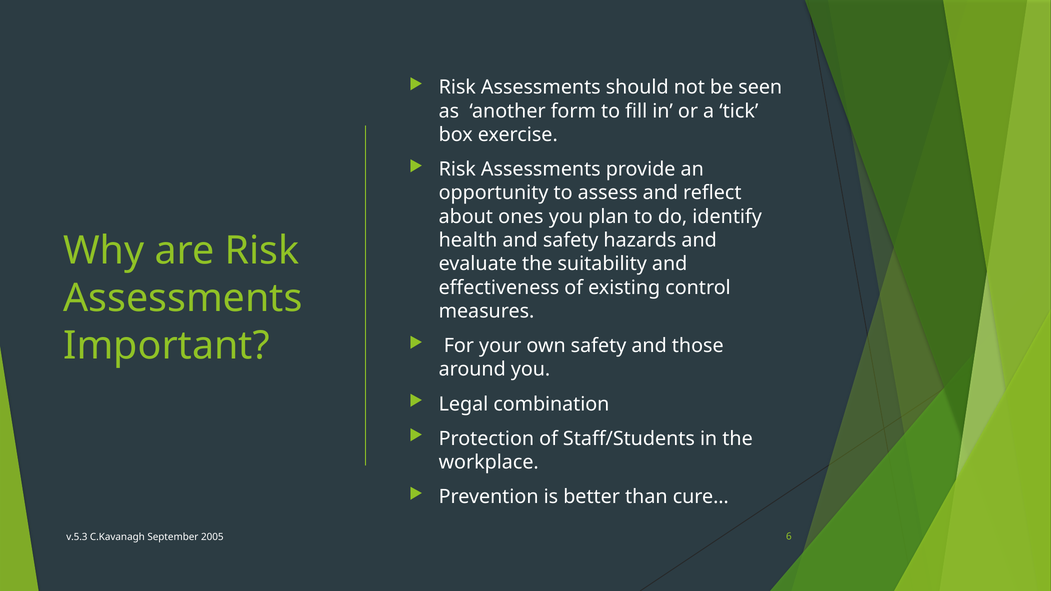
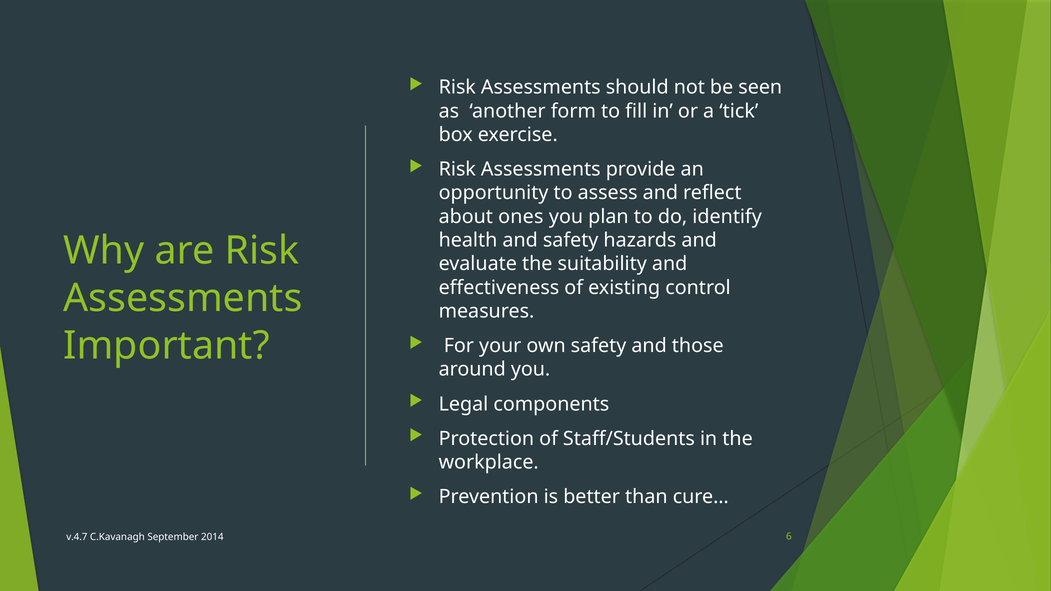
combination: combination -> components (551, 404)
v.5.3: v.5.3 -> v.4.7 (77, 537)
2005: 2005 -> 2014 (212, 537)
